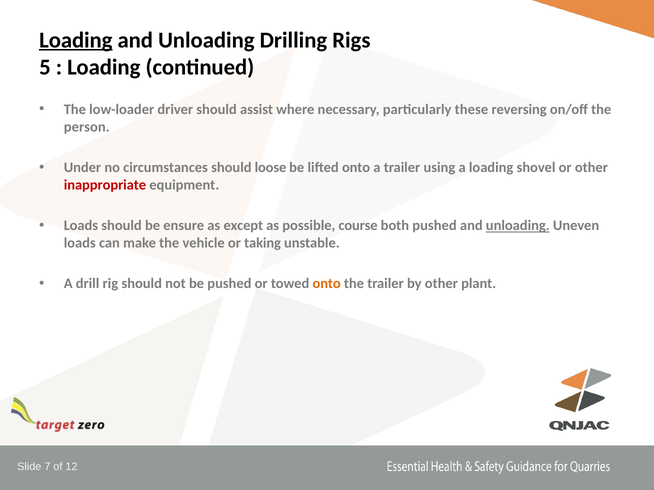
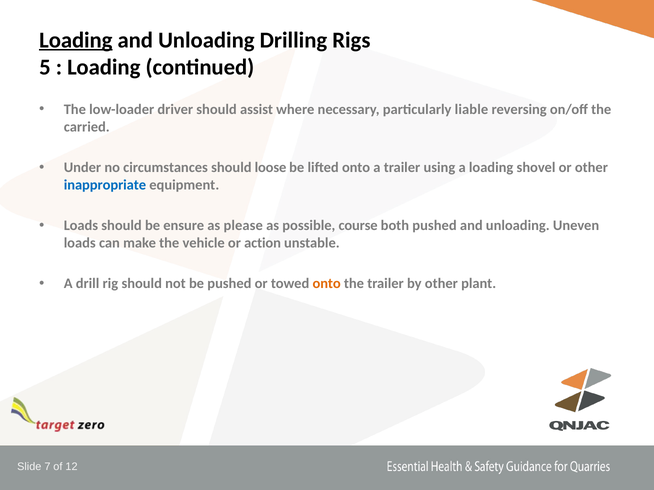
these: these -> liable (471, 110)
person: person -> carried (87, 127)
inappropriate colour: red -> blue (105, 185)
except: except -> please (243, 226)
unloading underline: present -> none (518, 226)
taking: taking -> action (263, 243)
